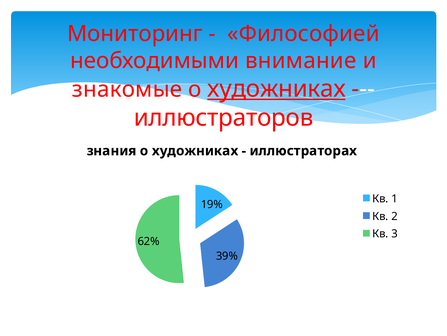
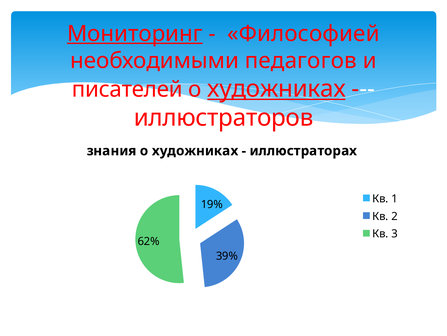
Мониторинг underline: none -> present (135, 34)
внимание: внимание -> педагогов (301, 61)
знакомые: знакомые -> писателей (127, 89)
